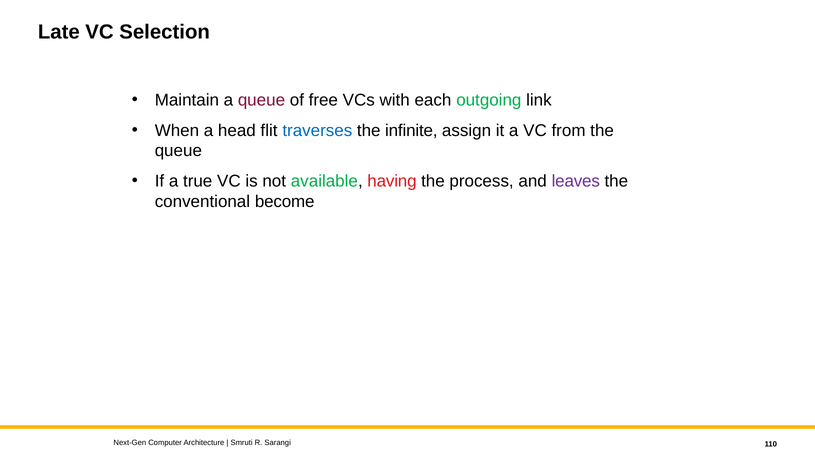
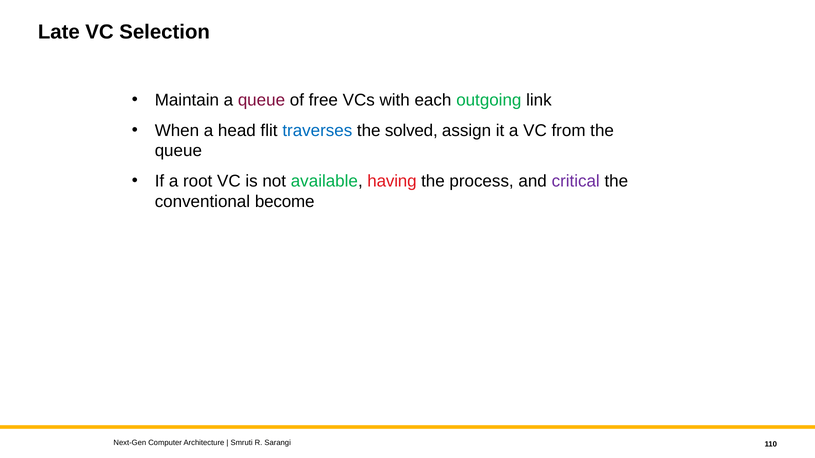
infinite: infinite -> solved (411, 131)
true: true -> root (198, 182)
leaves: leaves -> critical (576, 182)
